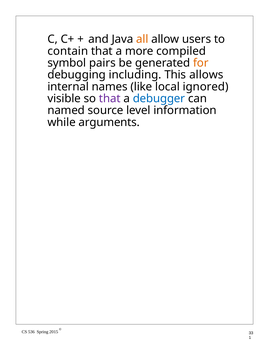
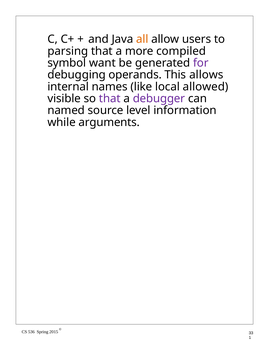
contain: contain -> parsing (68, 51)
pairs: pairs -> want (102, 63)
for colour: orange -> purple (201, 63)
including: including -> operands (135, 75)
ignored: ignored -> allowed (206, 87)
debugger colour: blue -> purple (159, 99)
